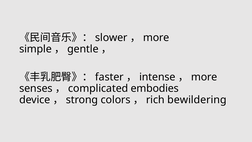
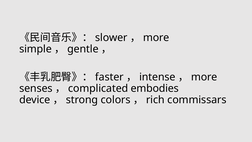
bewildering: bewildering -> commissars (197, 100)
